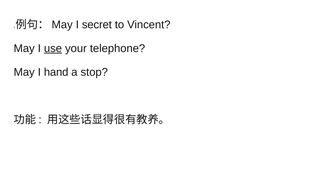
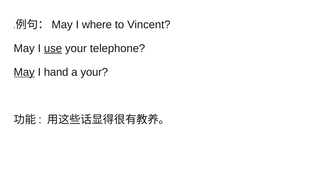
secret: secret -> where (97, 25)
May underline: none -> present (24, 72)
a stop: stop -> your (94, 72)
